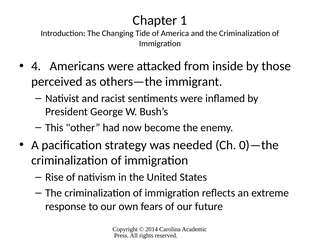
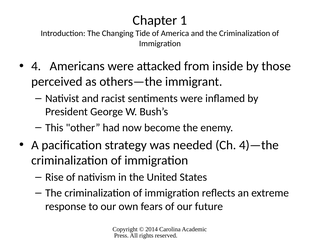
0)—the: 0)—the -> 4)—the (259, 145)
